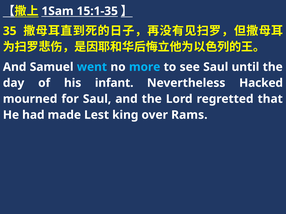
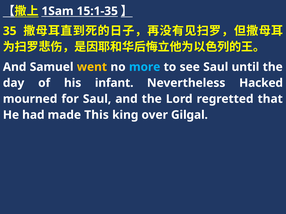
went colour: light blue -> yellow (92, 67)
Lest: Lest -> This (97, 115)
Rams: Rams -> Gilgal (189, 115)
